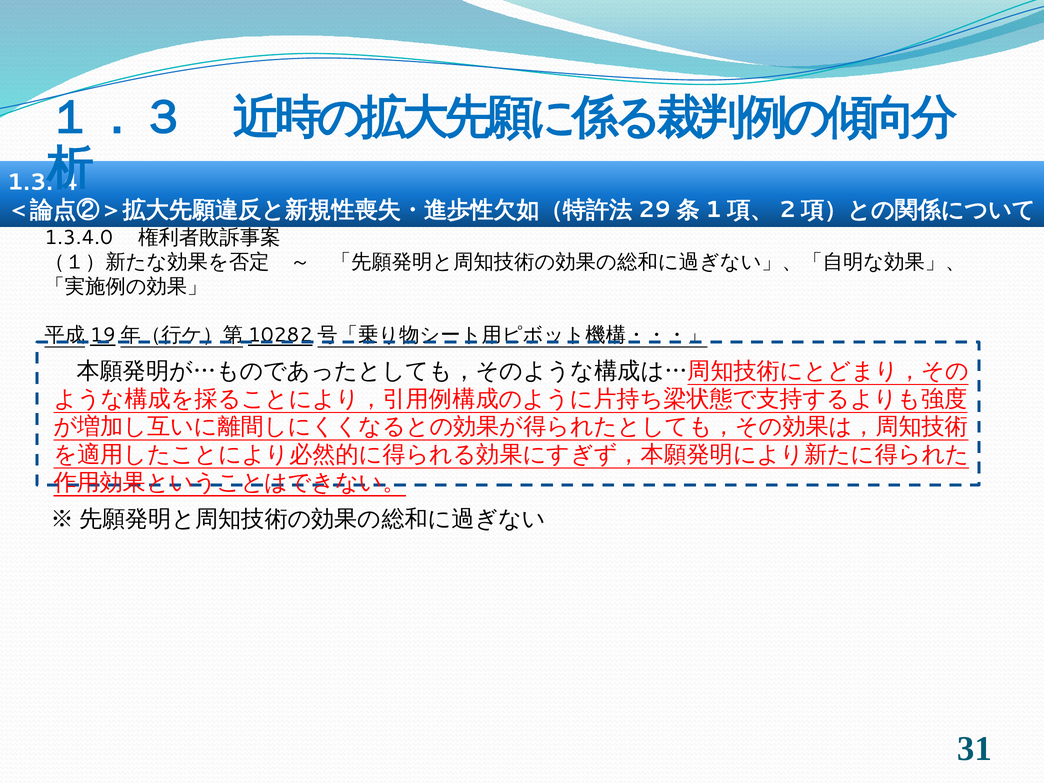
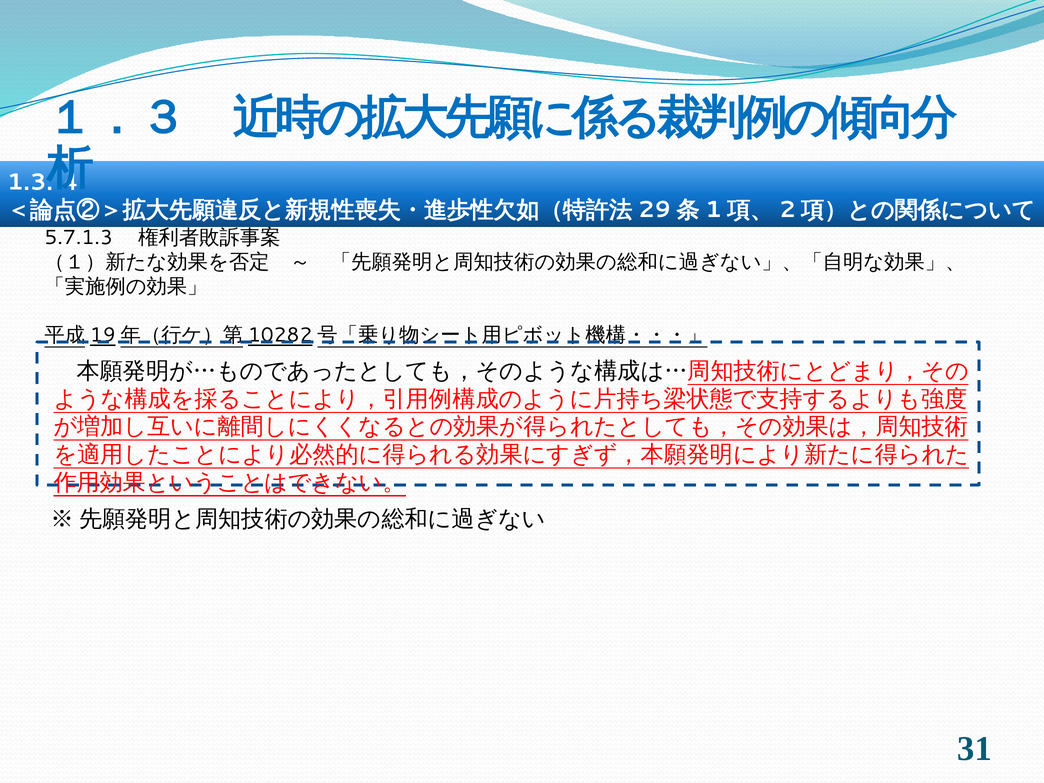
1.3.4.0: 1.3.4.0 -> 5.7.1.3 (79, 238)
